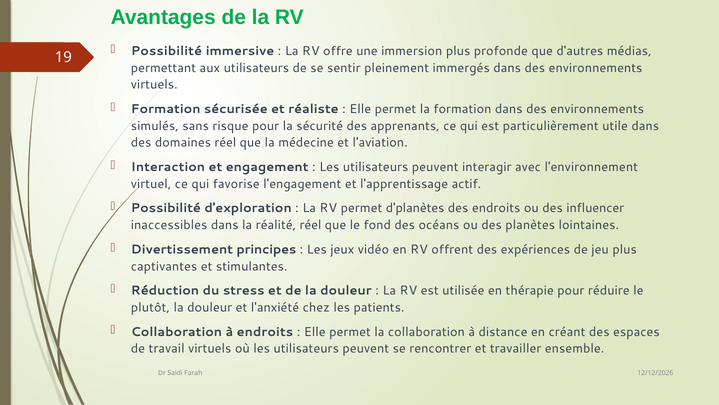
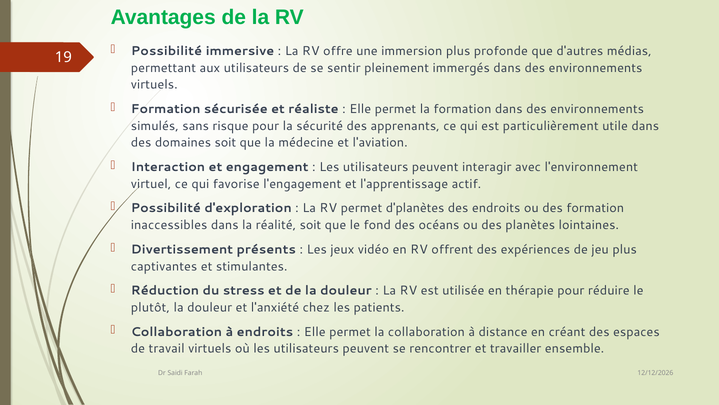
domaines réel: réel -> soit (225, 143)
des influencer: influencer -> formation (595, 208)
réalité réel: réel -> soit (310, 225)
principes: principes -> présents (266, 249)
